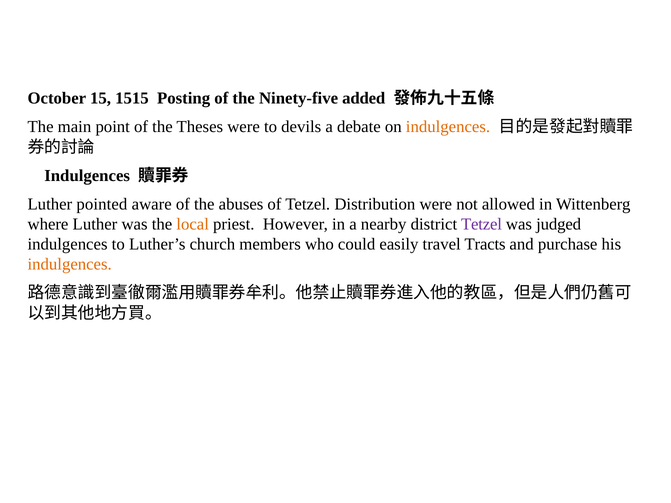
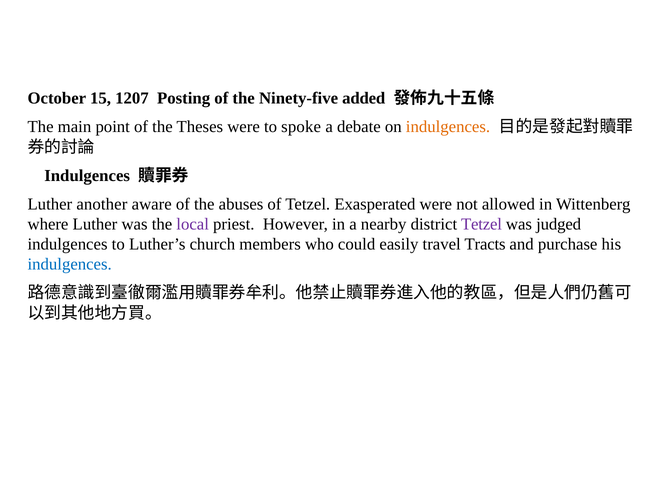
1515: 1515 -> 1207 (132, 98)
devils: devils -> spoke (301, 127)
pointed: pointed -> another (102, 204)
Distribution: Distribution -> Exasperated (375, 204)
local colour: orange -> purple (193, 224)
indulgences colour: orange -> blue (70, 265)
